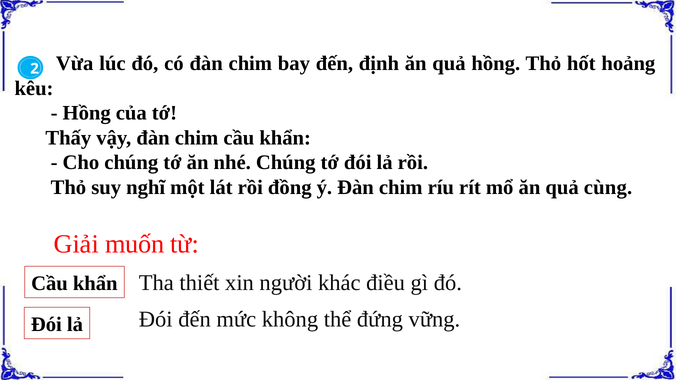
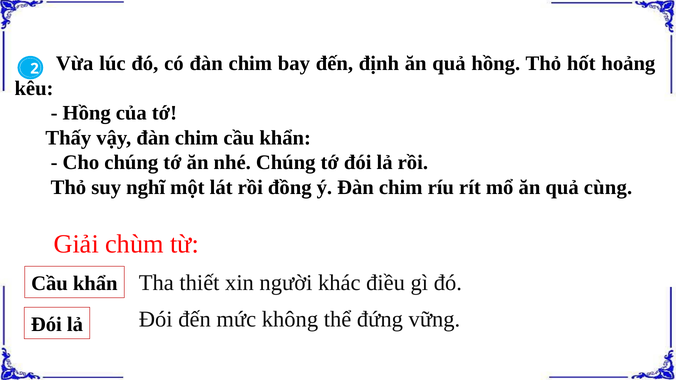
muốn: muốn -> chùm (135, 244)
